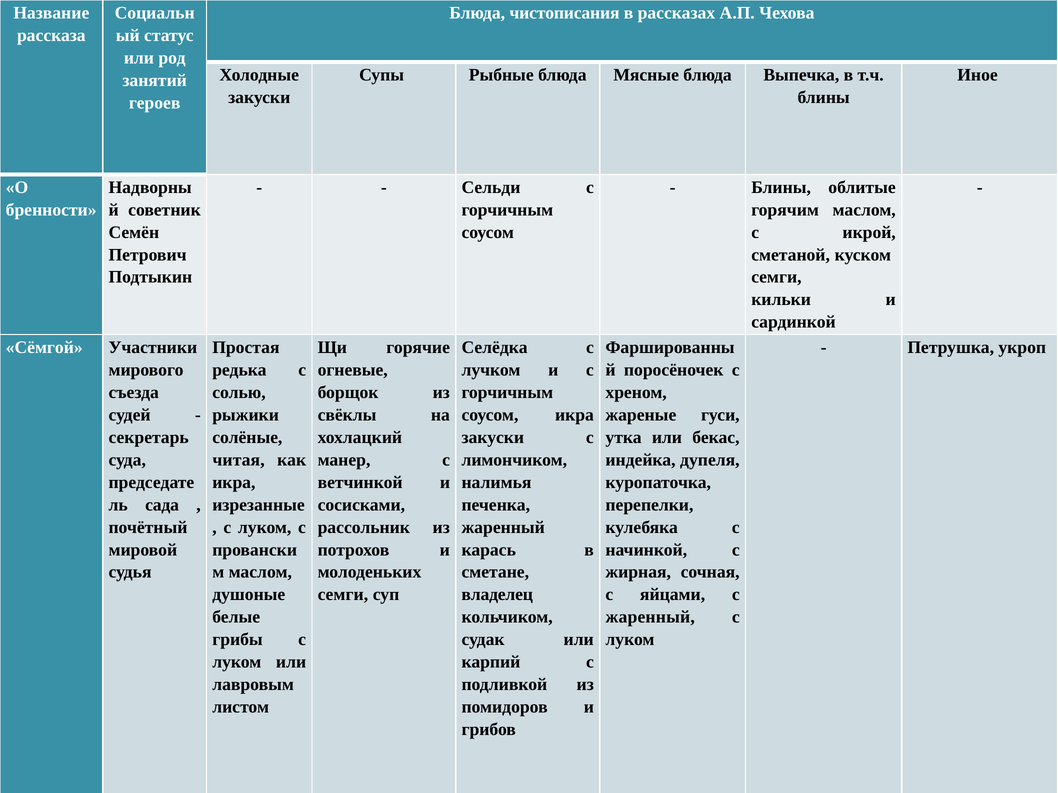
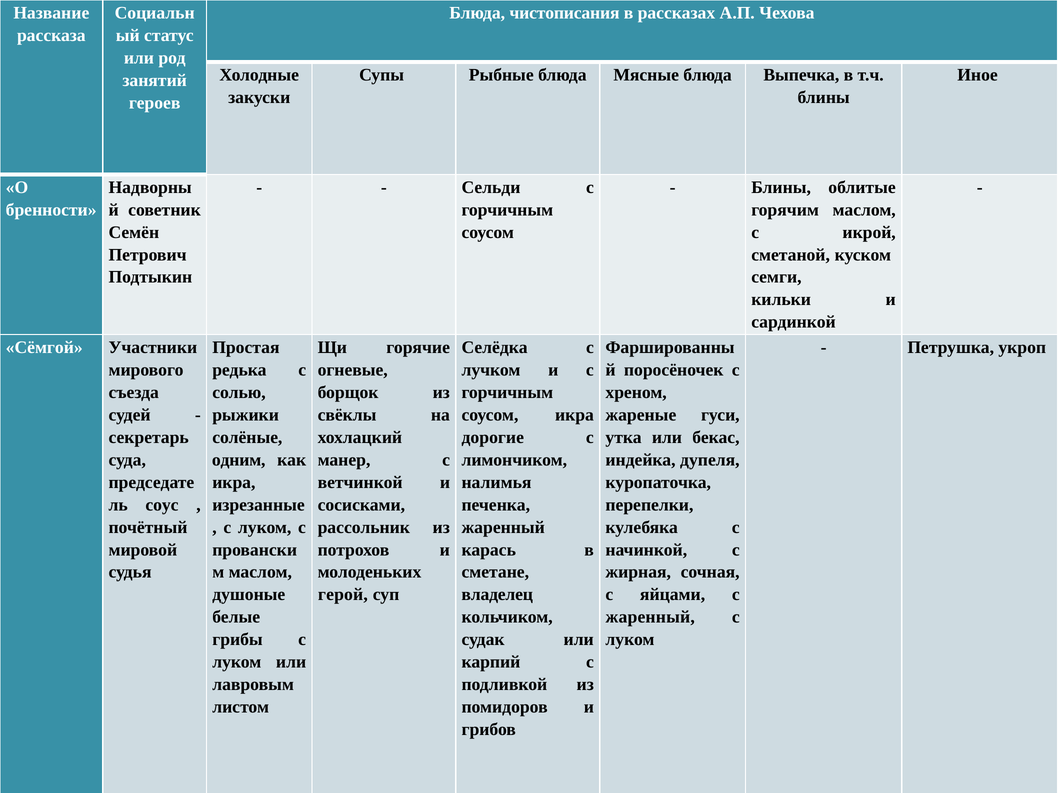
закуски: закуски -> дорогие (493, 438)
читая: читая -> одним (239, 460)
сада: сада -> соус (162, 505)
семги: семги -> герой (343, 595)
